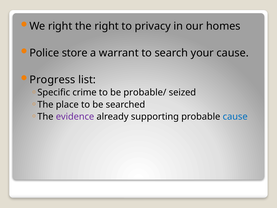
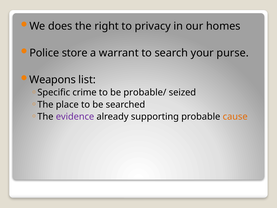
We right: right -> does (60, 26)
your cause: cause -> purse (233, 53)
Progress: Progress -> Weapons (53, 80)
cause colour: blue -> orange (235, 116)
